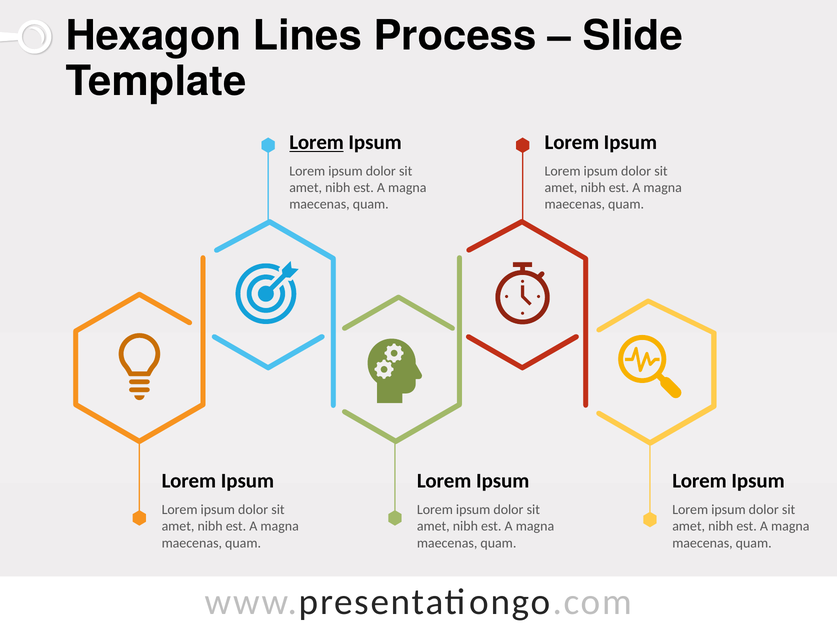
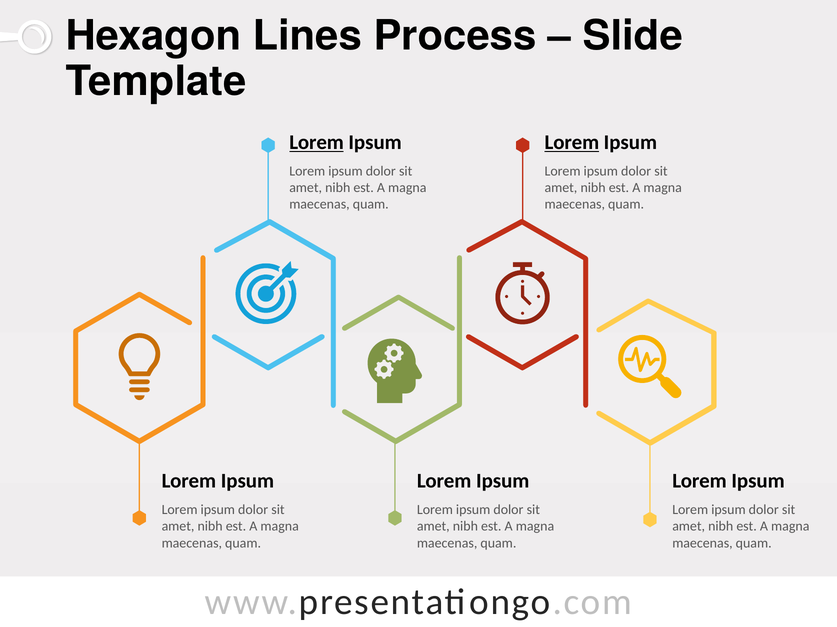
Lorem underline: none -> present (572, 143)
